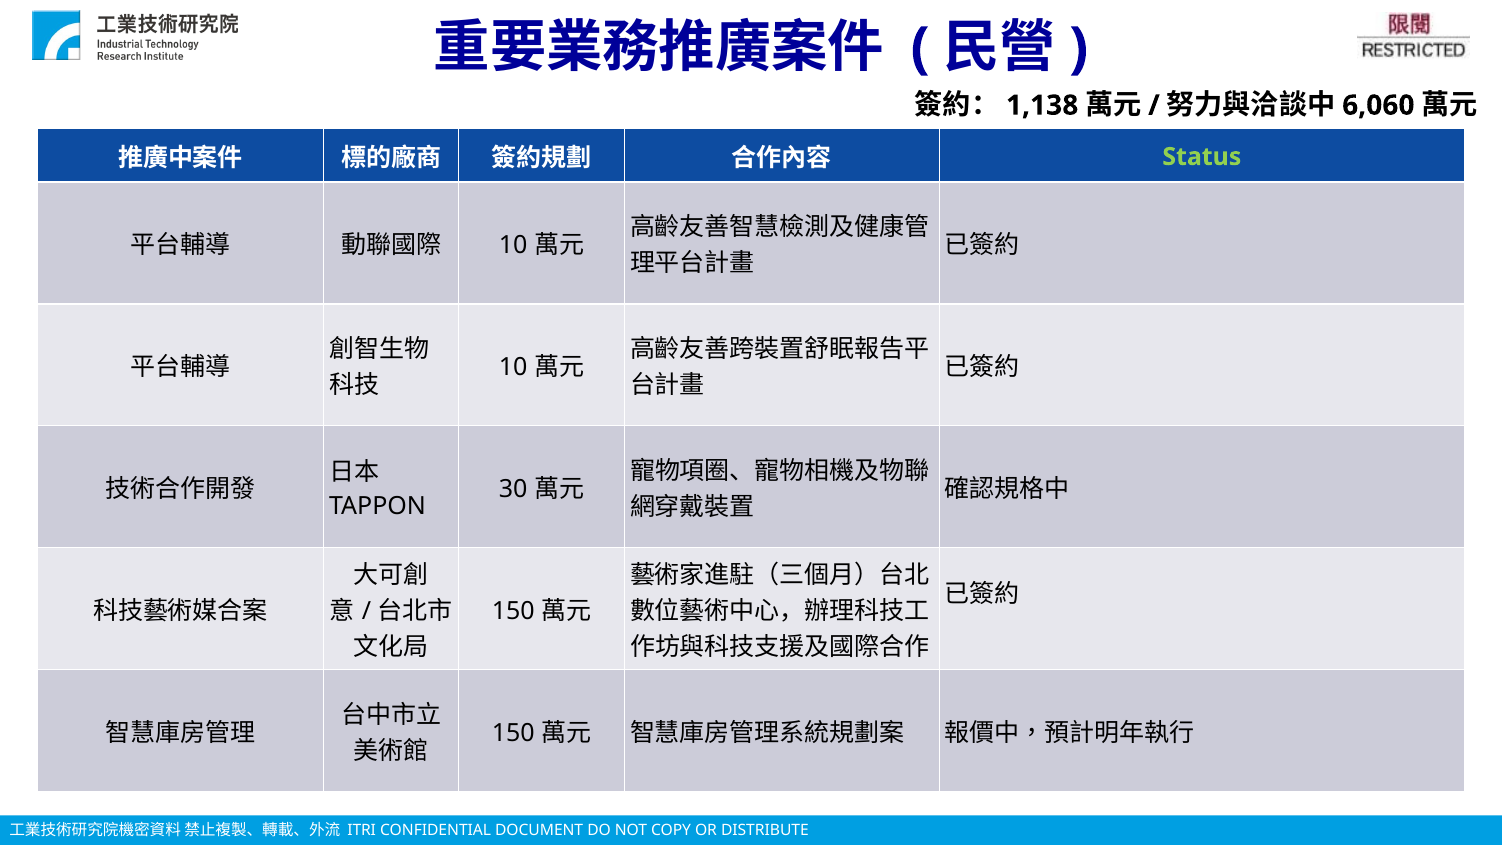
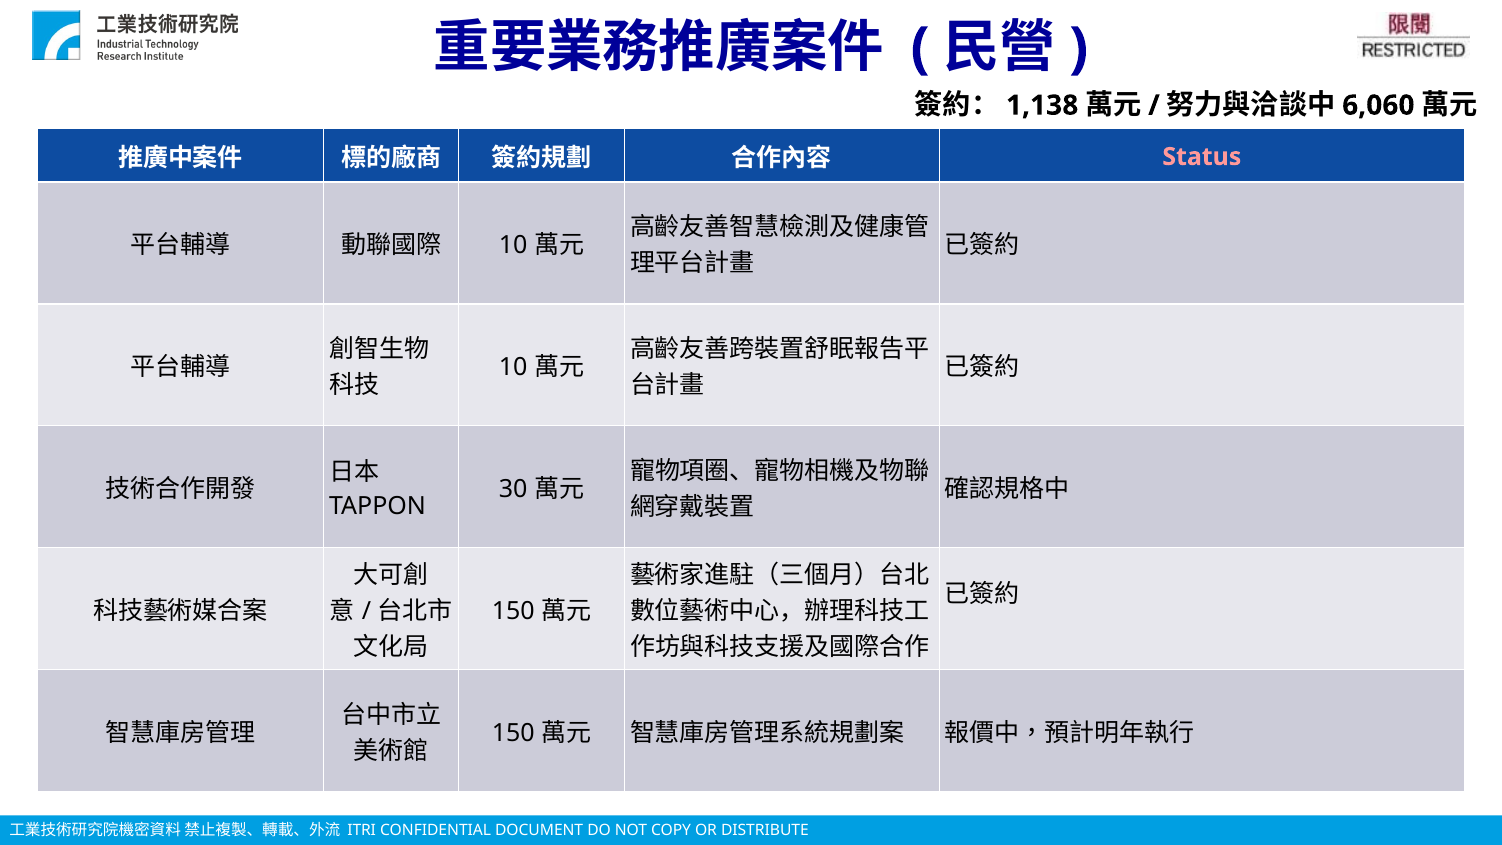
Status colour: light green -> pink (1202, 157)
